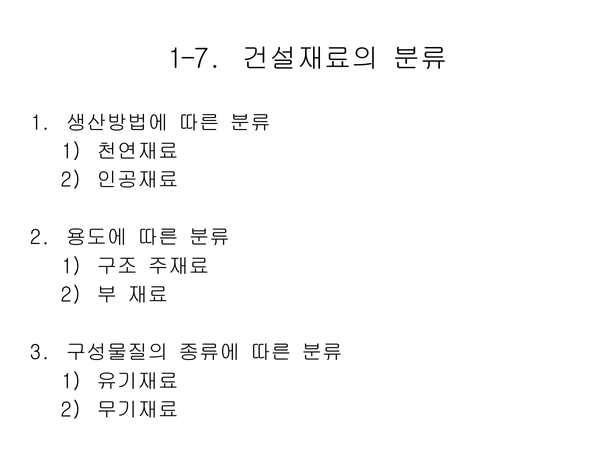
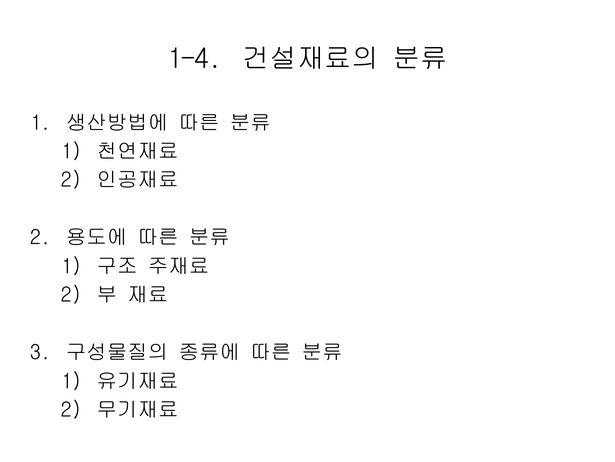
1-7: 1-7 -> 1-4 (195, 59)
